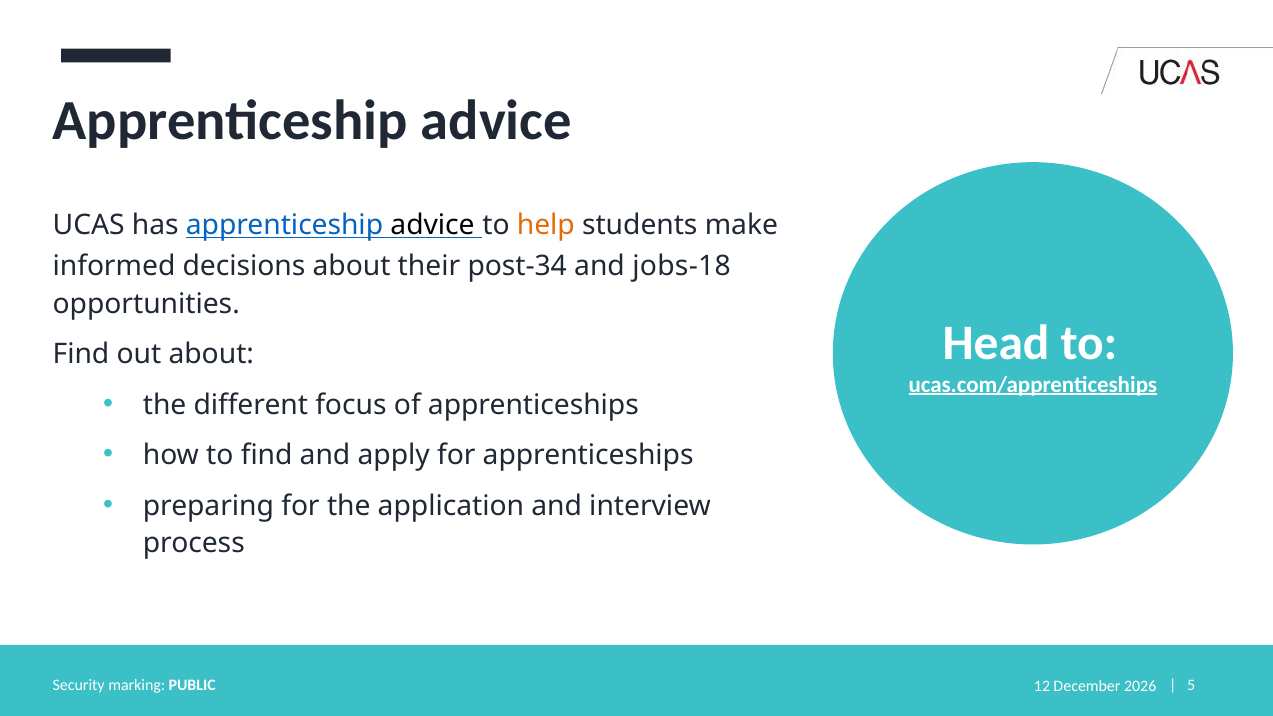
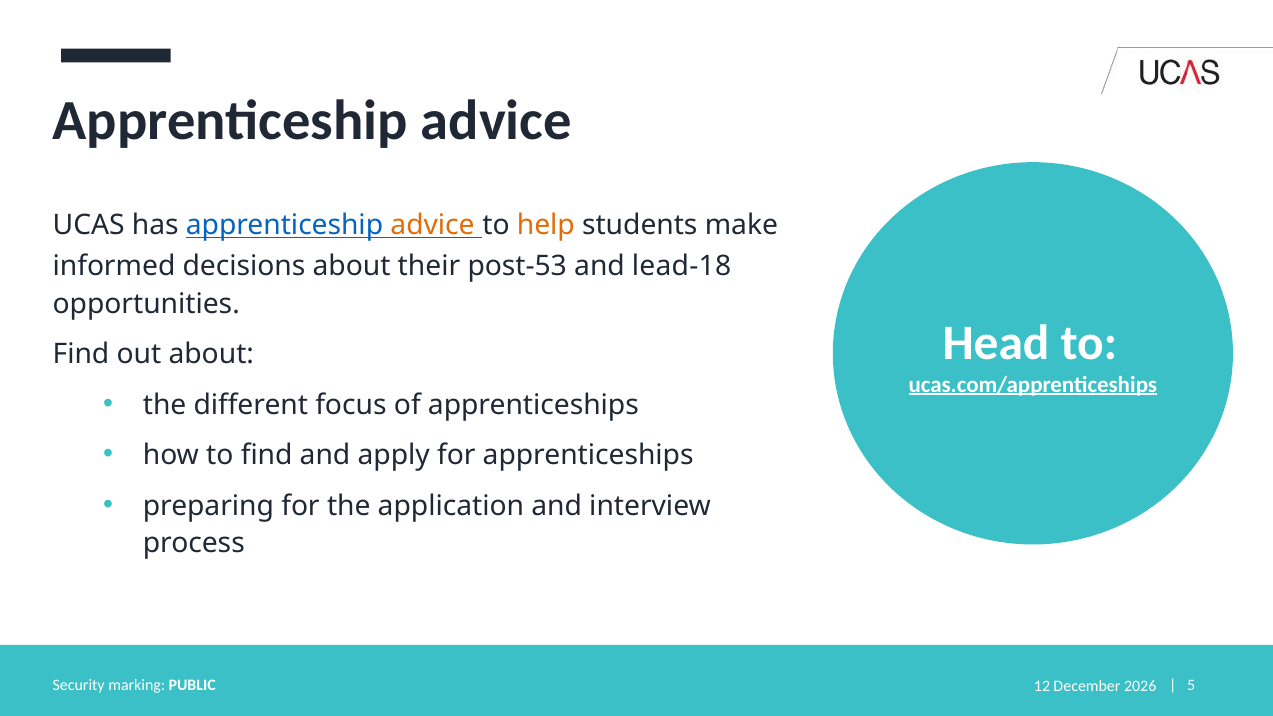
advice colour: black -> orange (433, 225)
post-34: post-34 -> post-53 (517, 267)
jobs-18: jobs-18 -> lead-18 (682, 267)
